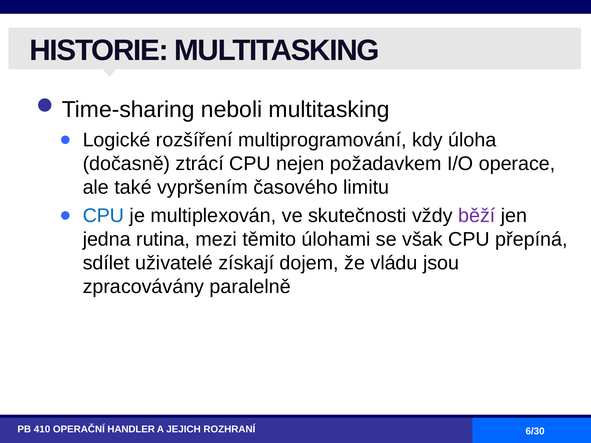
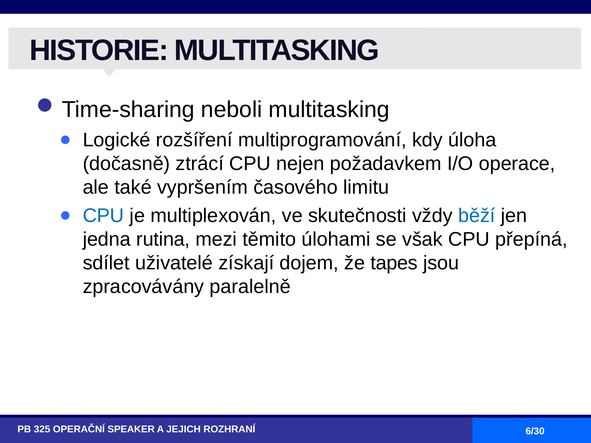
běží colour: purple -> blue (477, 216)
vládu: vládu -> tapes (394, 263)
410: 410 -> 325 (42, 430)
HANDLER: HANDLER -> SPEAKER (131, 430)
